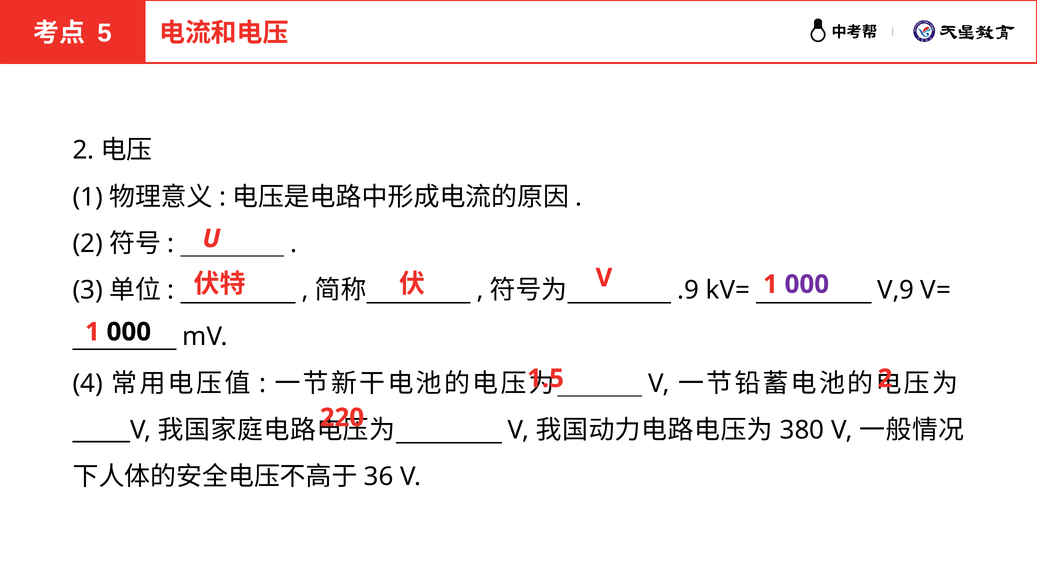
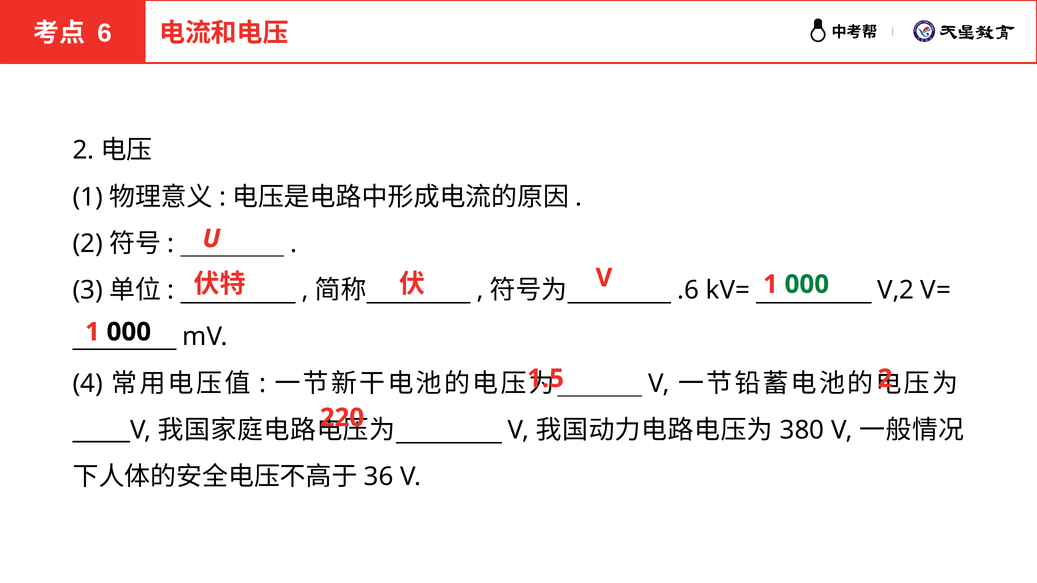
5: 5 -> 6 (105, 33)
000 colour: purple -> green (807, 284)
.9: .9 -> .6 (688, 290)
V,9: V,9 -> V,2 (896, 290)
